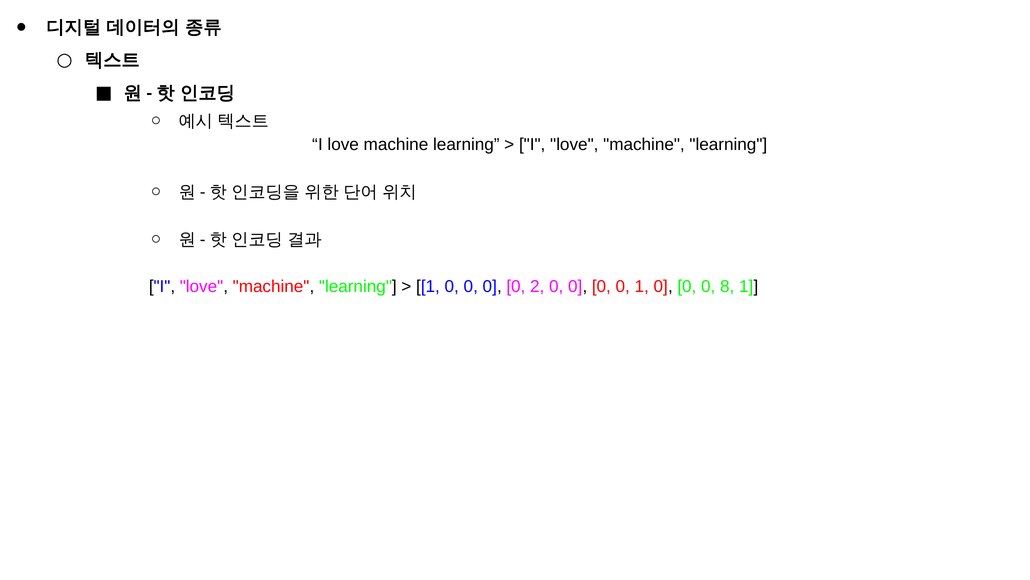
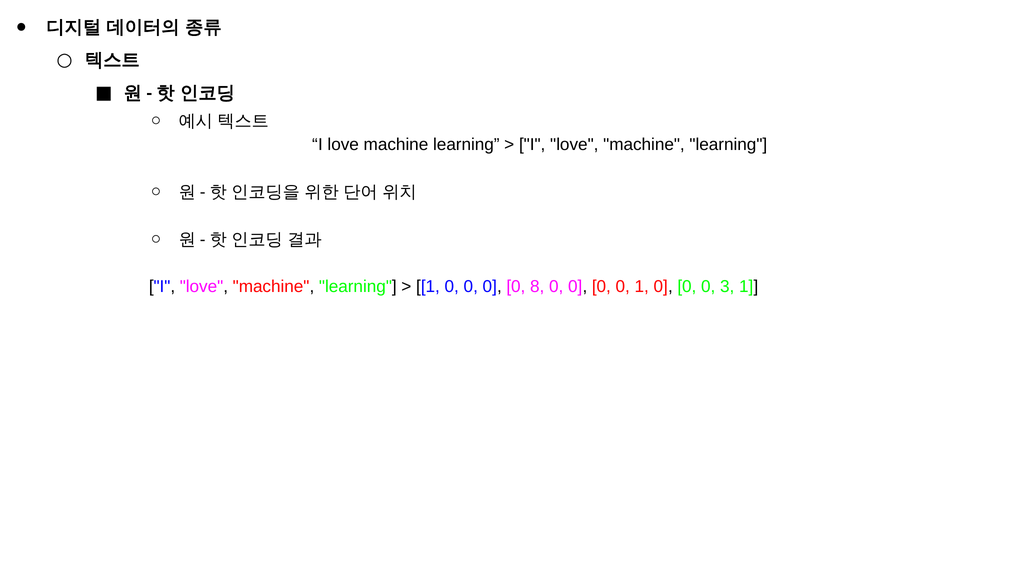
2: 2 -> 8 (537, 286)
8: 8 -> 3 (727, 286)
